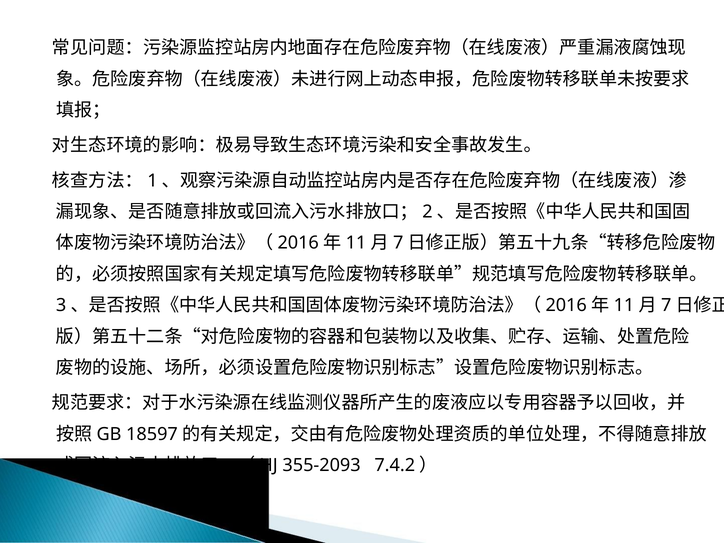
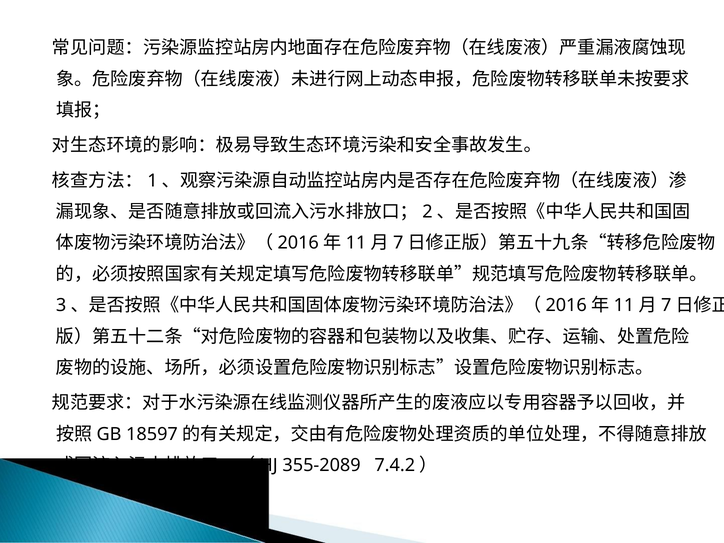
355-2093: 355-2093 -> 355-2089 (322, 465)
